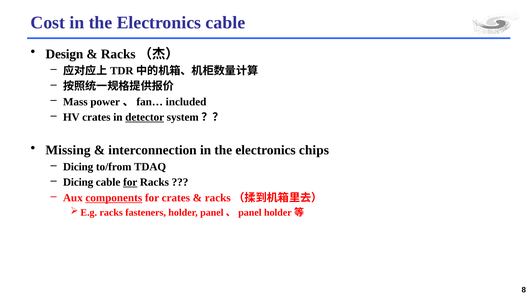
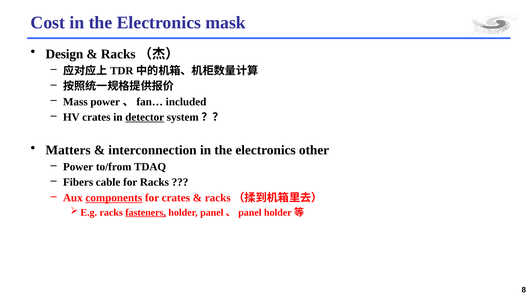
Electronics cable: cable -> mask (226, 23)
Missing: Missing -> Matters (68, 150)
chips: chips -> other (314, 150)
Dicing: Dicing -> Power (78, 167)
Dicing: Dicing -> Fibers (78, 182)
for underline: present -> none (130, 182)
fasteners underline: none -> present (146, 213)
